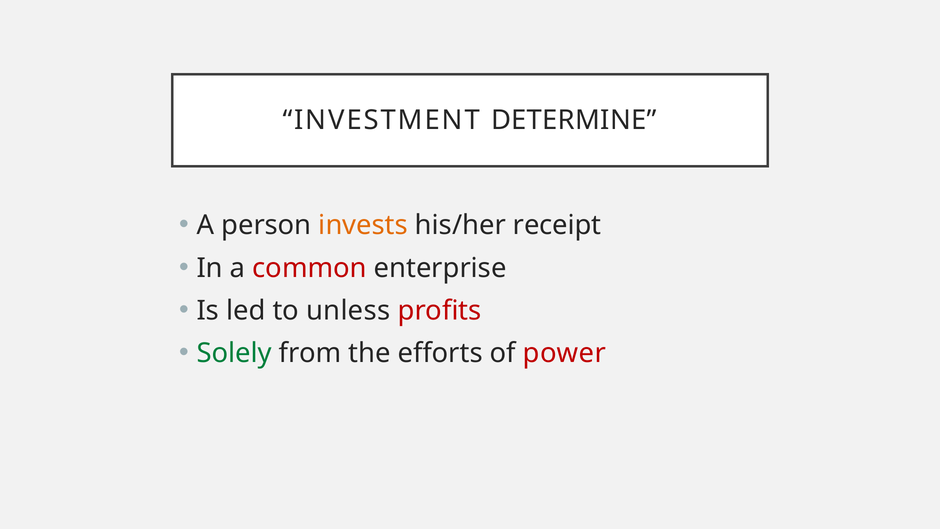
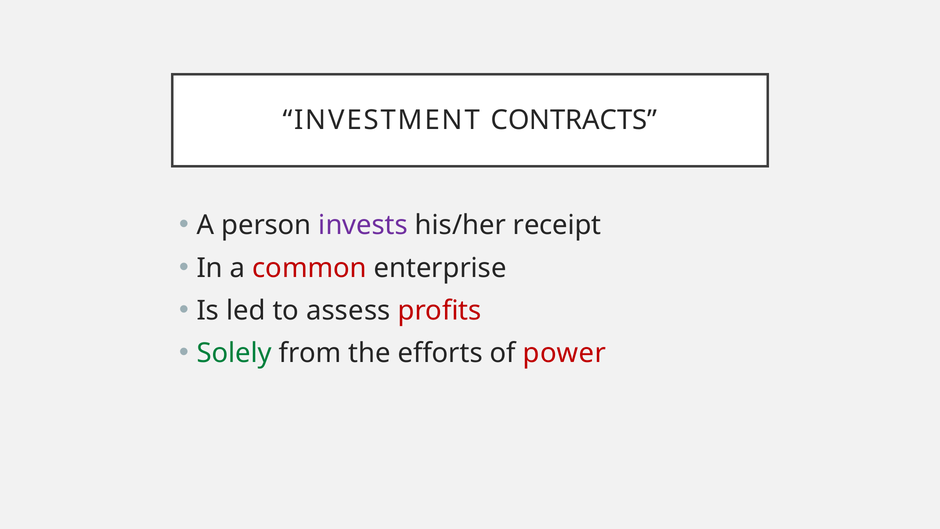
DETERMINE: DETERMINE -> CONTRACTS (574, 120)
invests colour: orange -> purple (363, 225)
unless: unless -> assess (348, 311)
